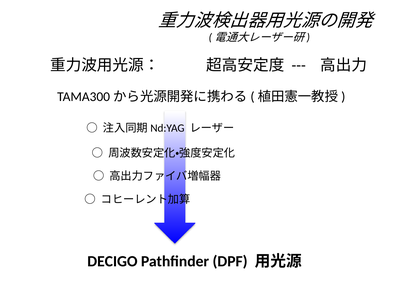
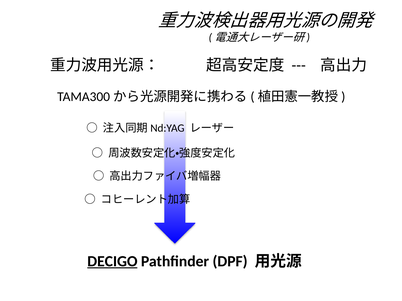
DECIGO underline: none -> present (112, 262)
